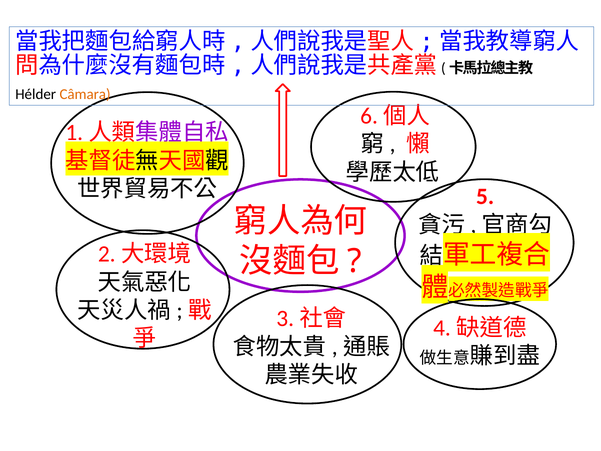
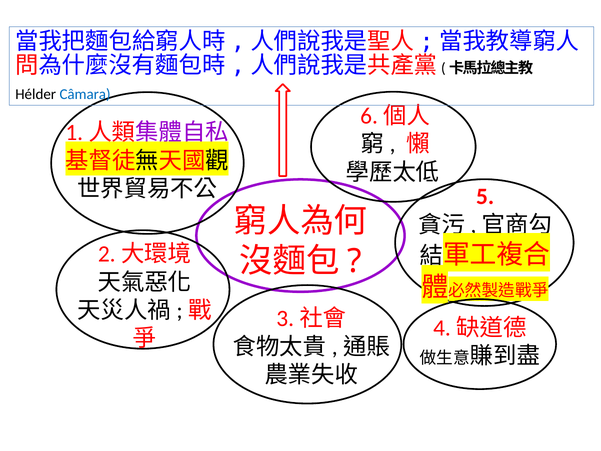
Câmara colour: orange -> blue (85, 94)
